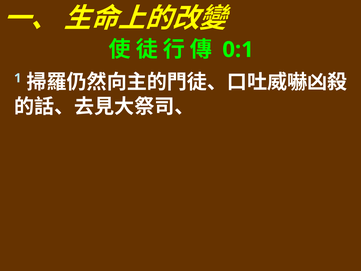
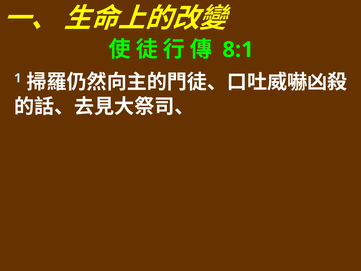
0:1: 0:1 -> 8:1 (238, 50)
